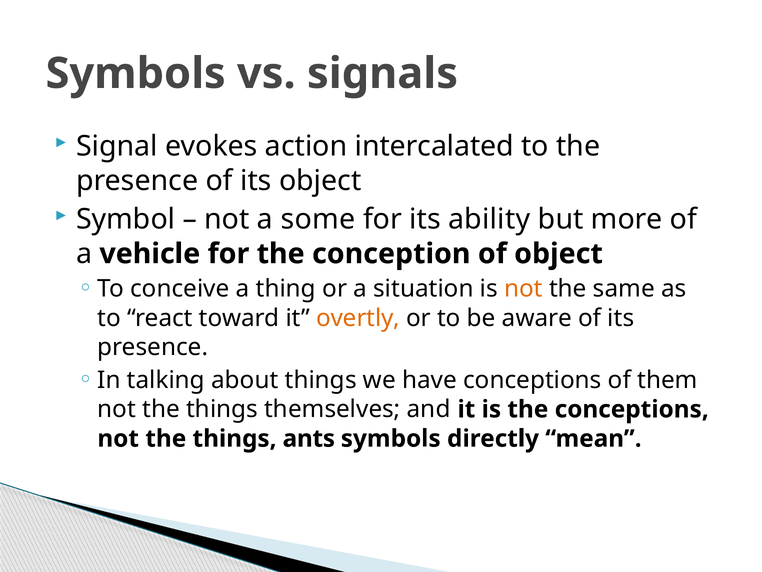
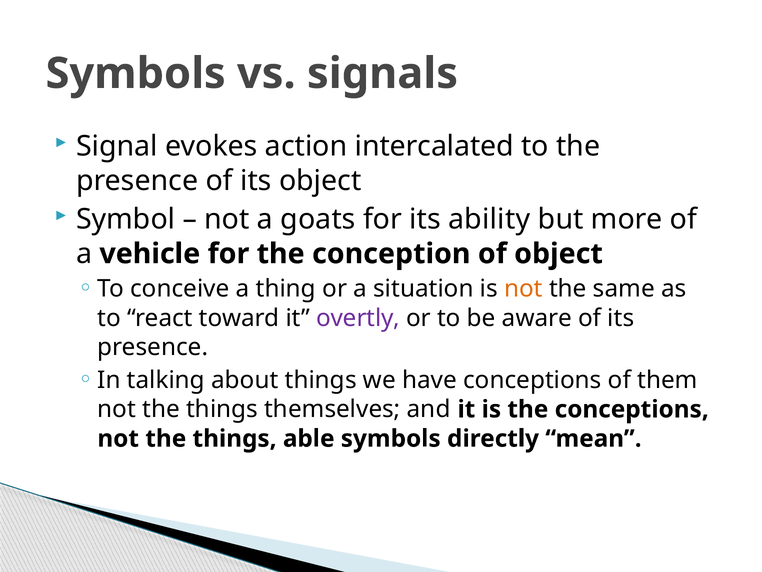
some: some -> goats (318, 219)
overtly colour: orange -> purple (358, 318)
ants: ants -> able (309, 438)
